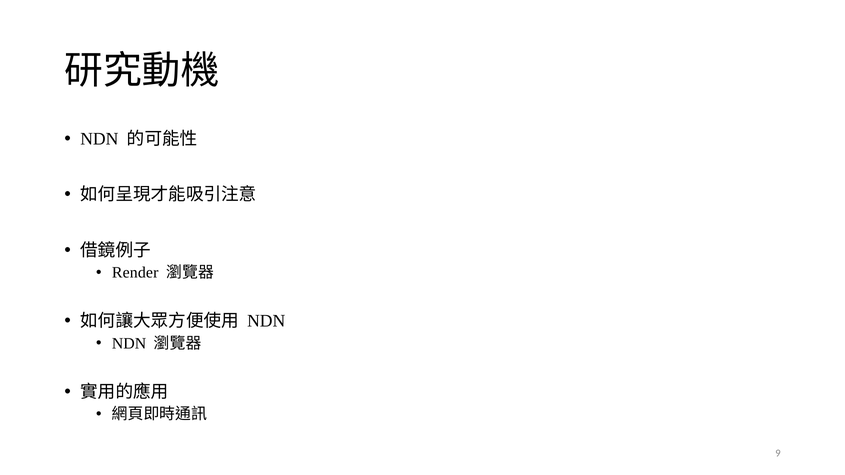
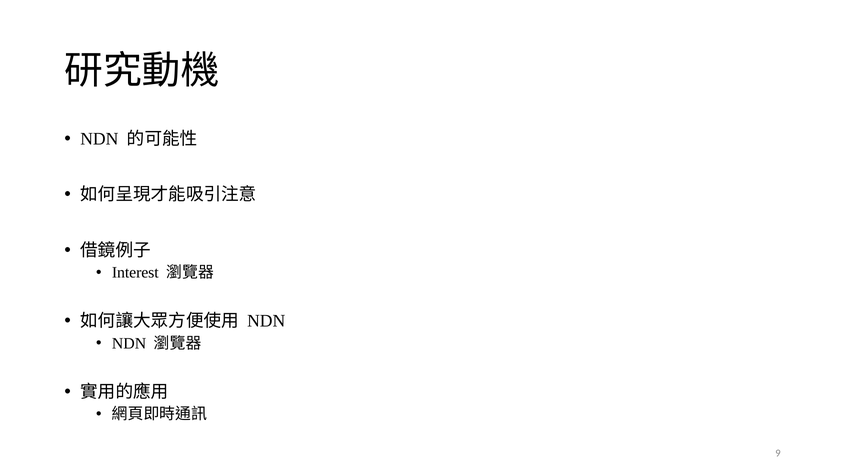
Render: Render -> Interest (135, 273)
